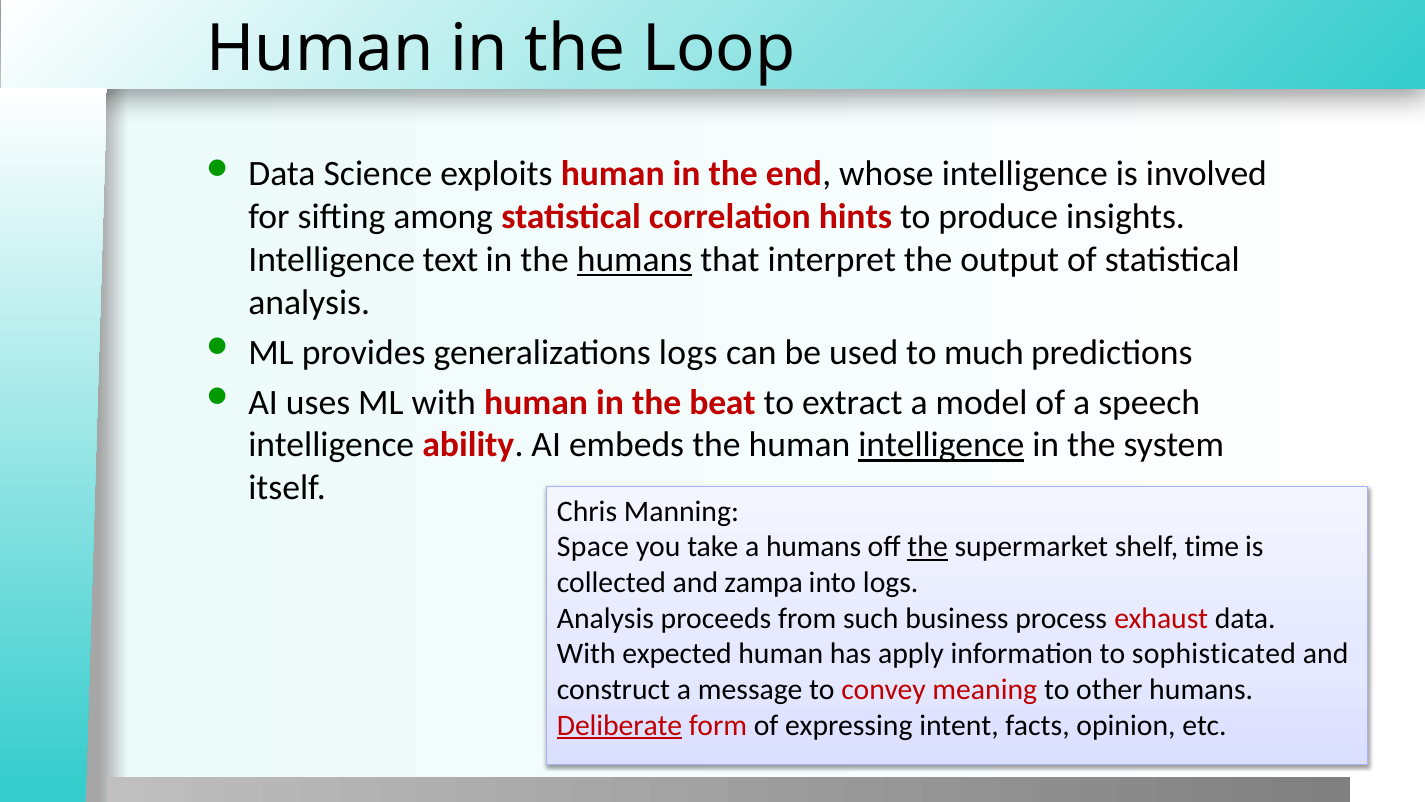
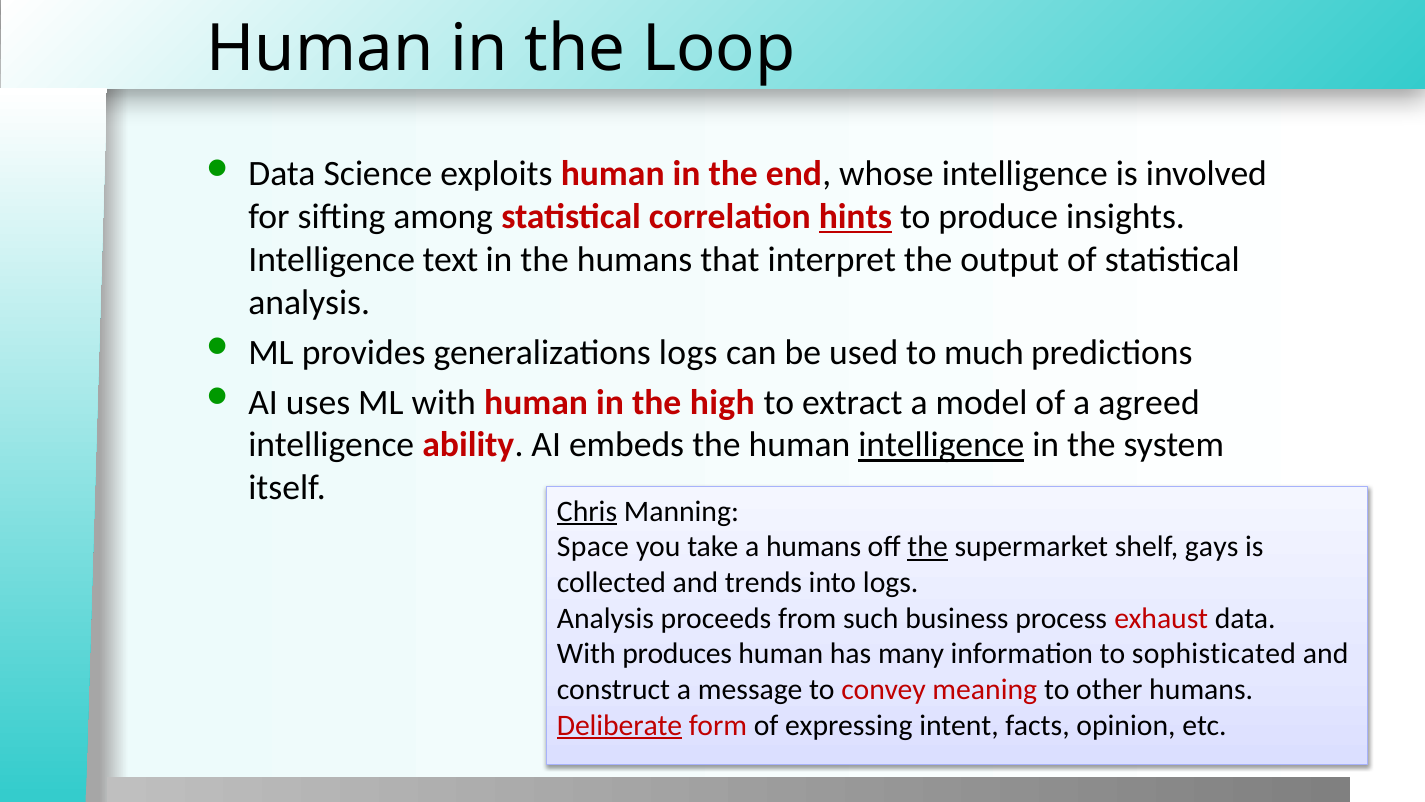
hints underline: none -> present (855, 217)
humans underline: present -> none (635, 260)
beat: beat -> high (722, 402)
speech: speech -> agreed (1149, 402)
Chris underline: none -> present (587, 511)
time: time -> gays (1212, 547)
zampa: zampa -> trends (763, 583)
expected: expected -> produces (677, 654)
apply: apply -> many (911, 654)
